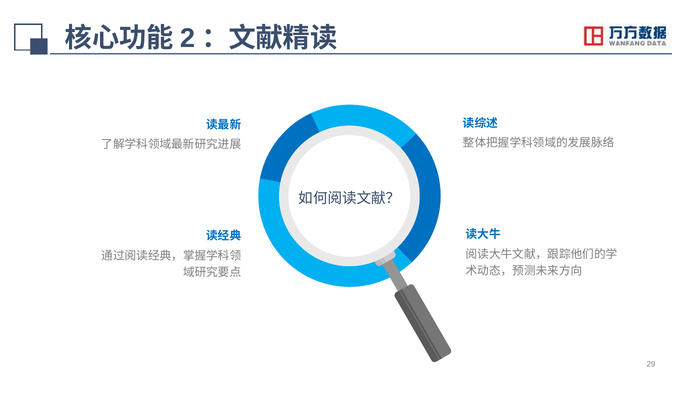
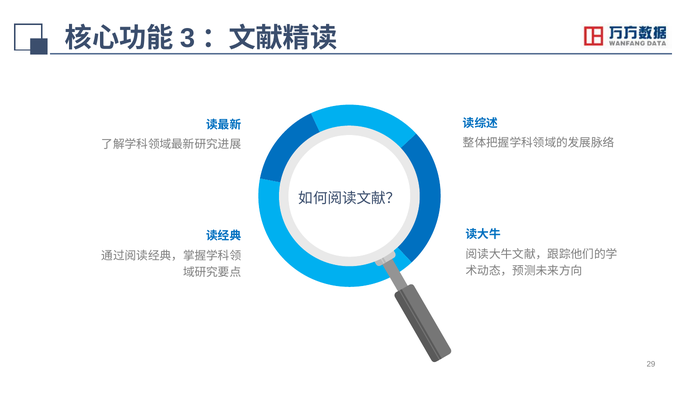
2: 2 -> 3 (188, 38)
